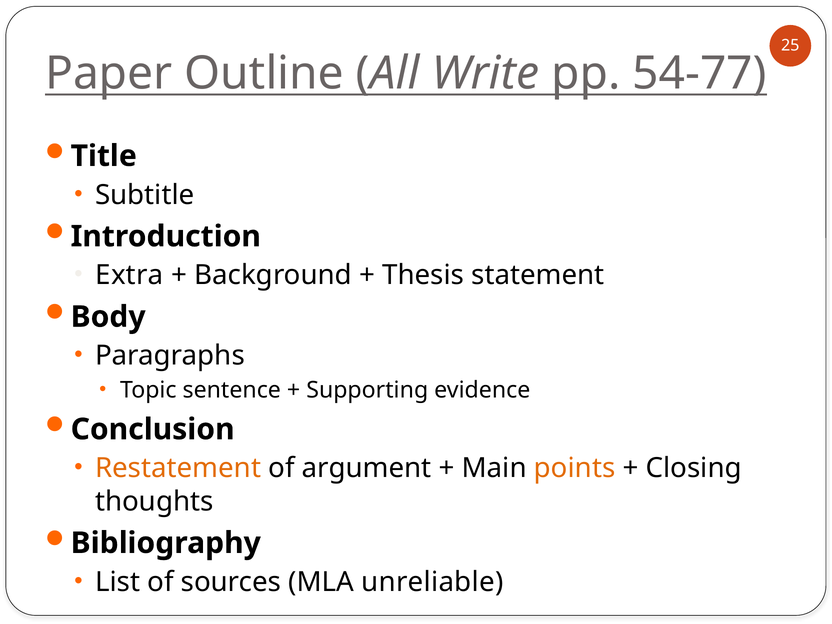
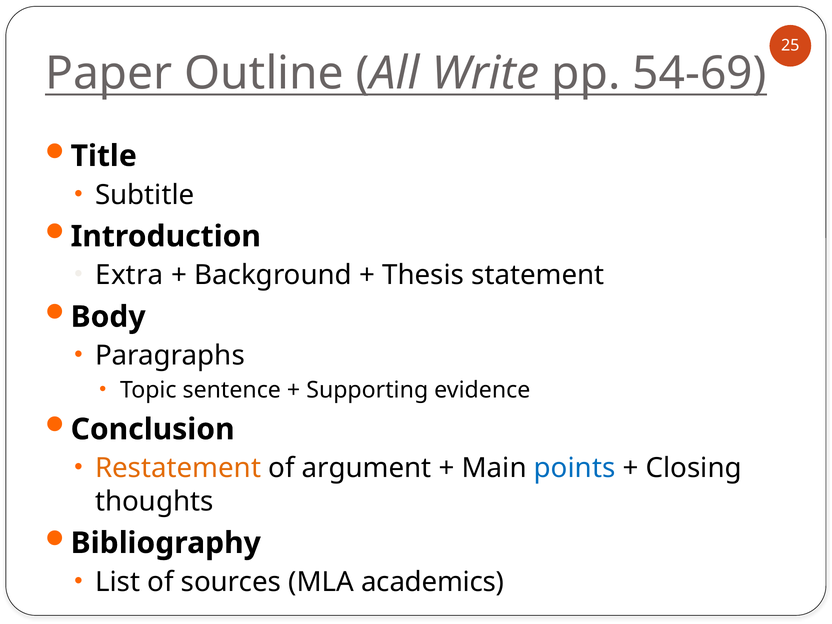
54-77: 54-77 -> 54-69 (700, 73)
points colour: orange -> blue (575, 468)
unreliable: unreliable -> academics (433, 582)
